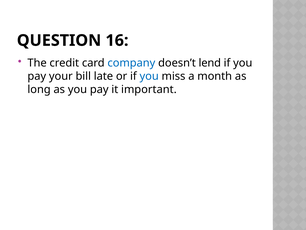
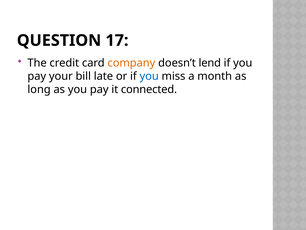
16: 16 -> 17 (117, 40)
company colour: blue -> orange (131, 63)
important: important -> connected (149, 89)
